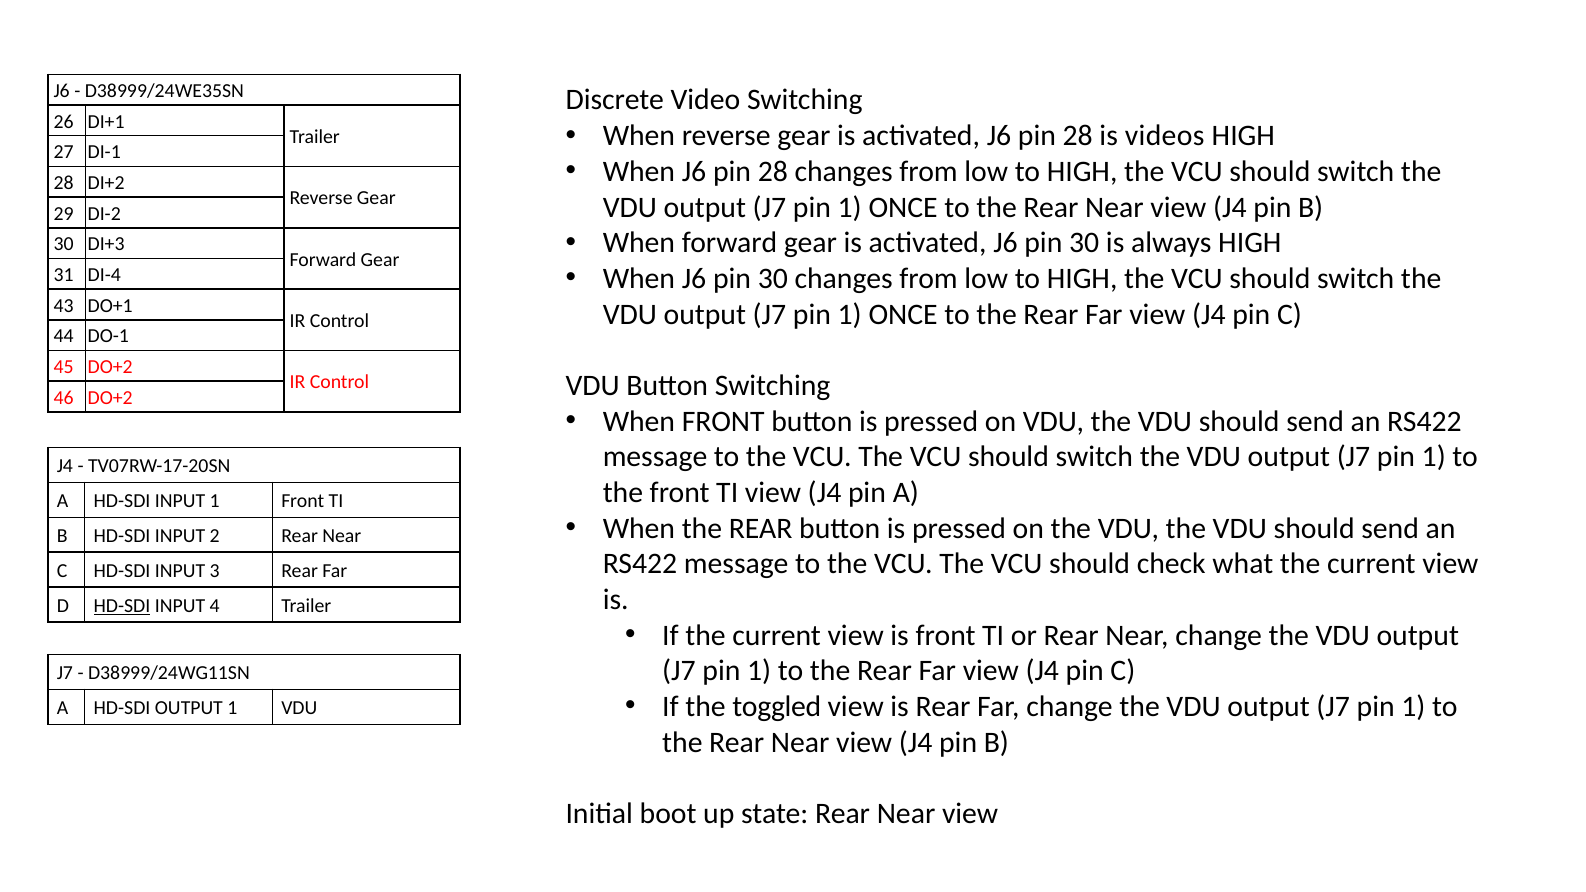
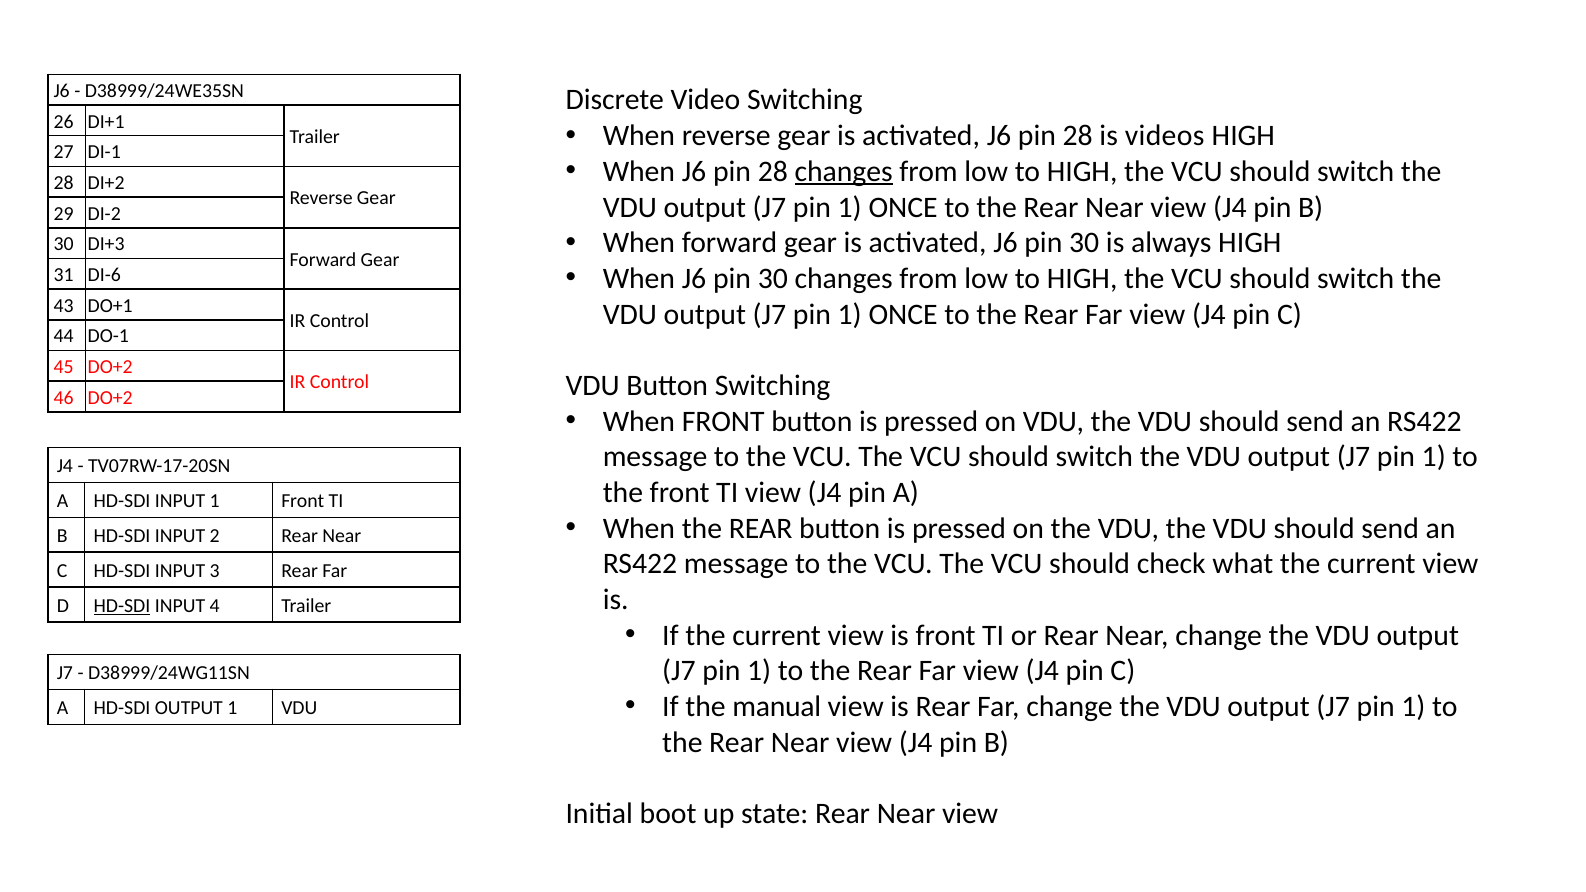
changes underline: none -> present (844, 172)
DI-4: DI-4 -> DI-6 (104, 275)
toggled: toggled -> manual (777, 707)
